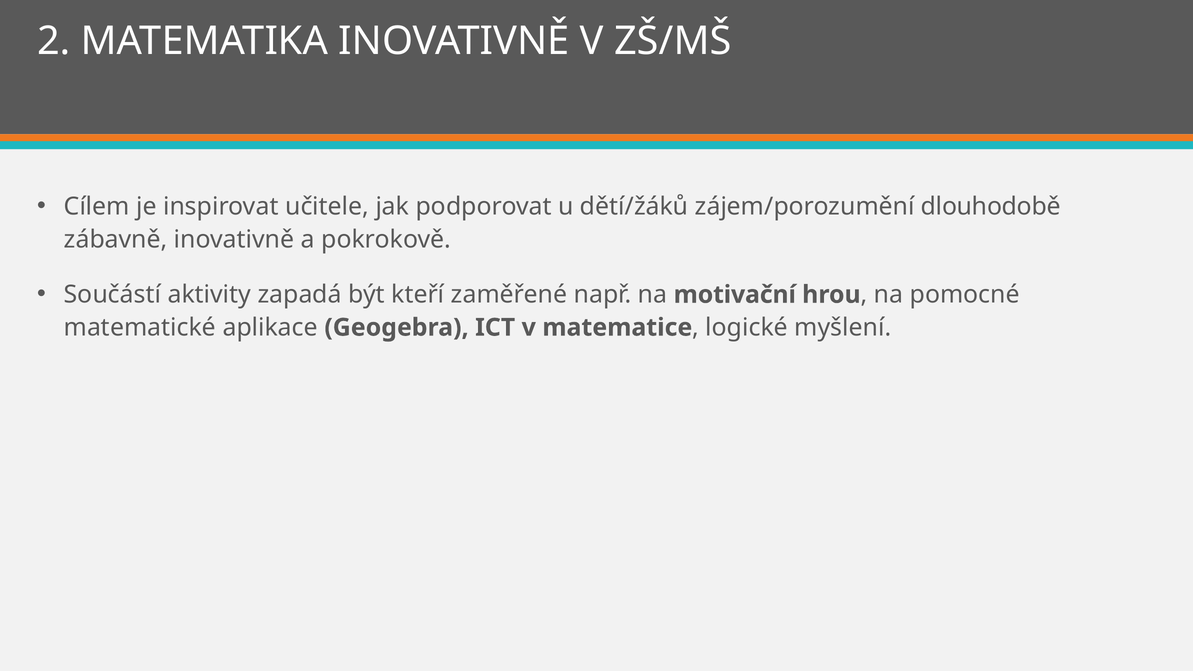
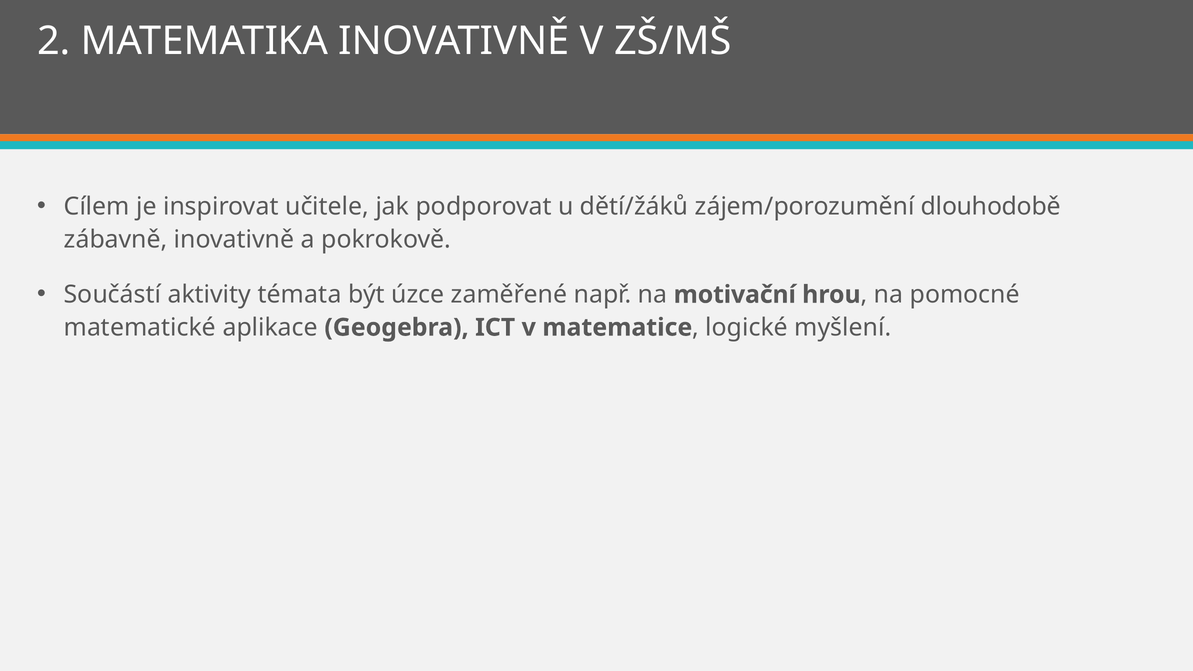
zapadá: zapadá -> témata (300, 295)
kteří: kteří -> úzce (418, 295)
